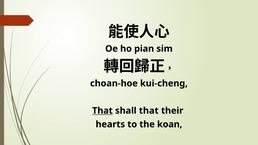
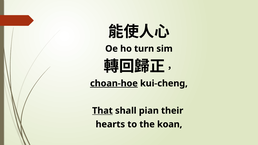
pian: pian -> turn (144, 49)
choan-hoe underline: none -> present (114, 83)
shall that: that -> pian (149, 111)
